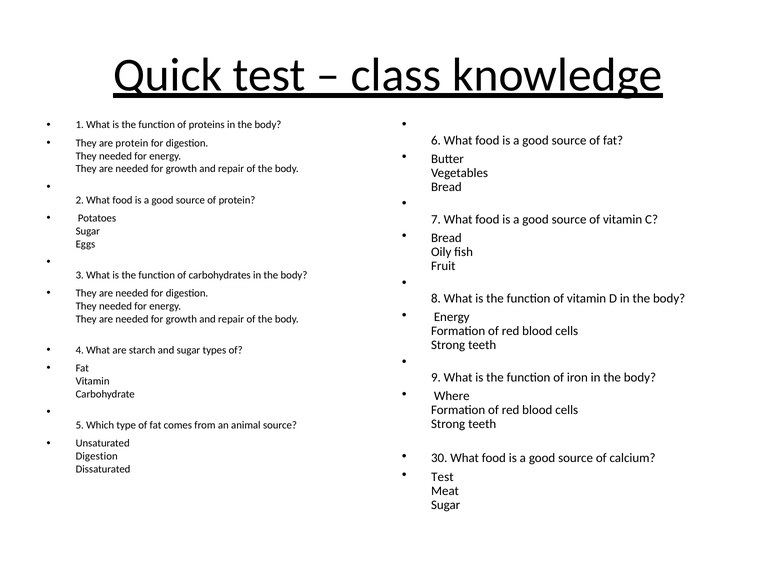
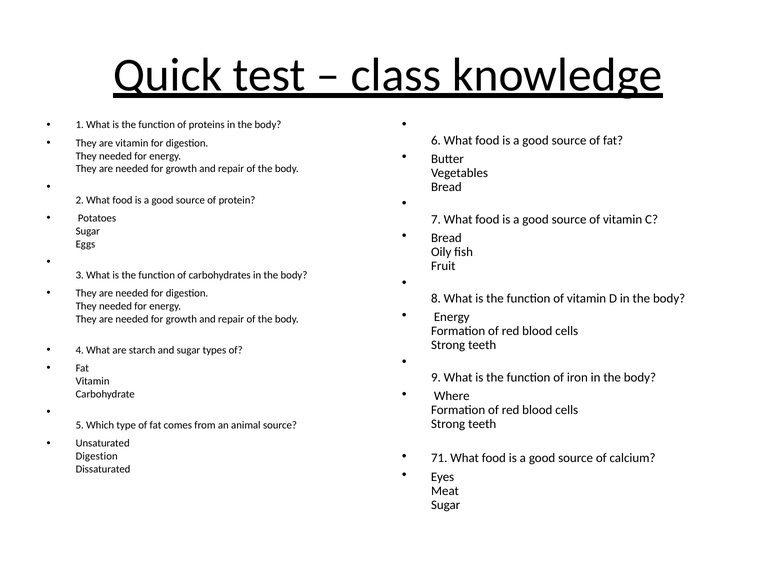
are protein: protein -> vitamin (132, 143)
30: 30 -> 71 (439, 458)
Test: Test -> Eyes (443, 477)
